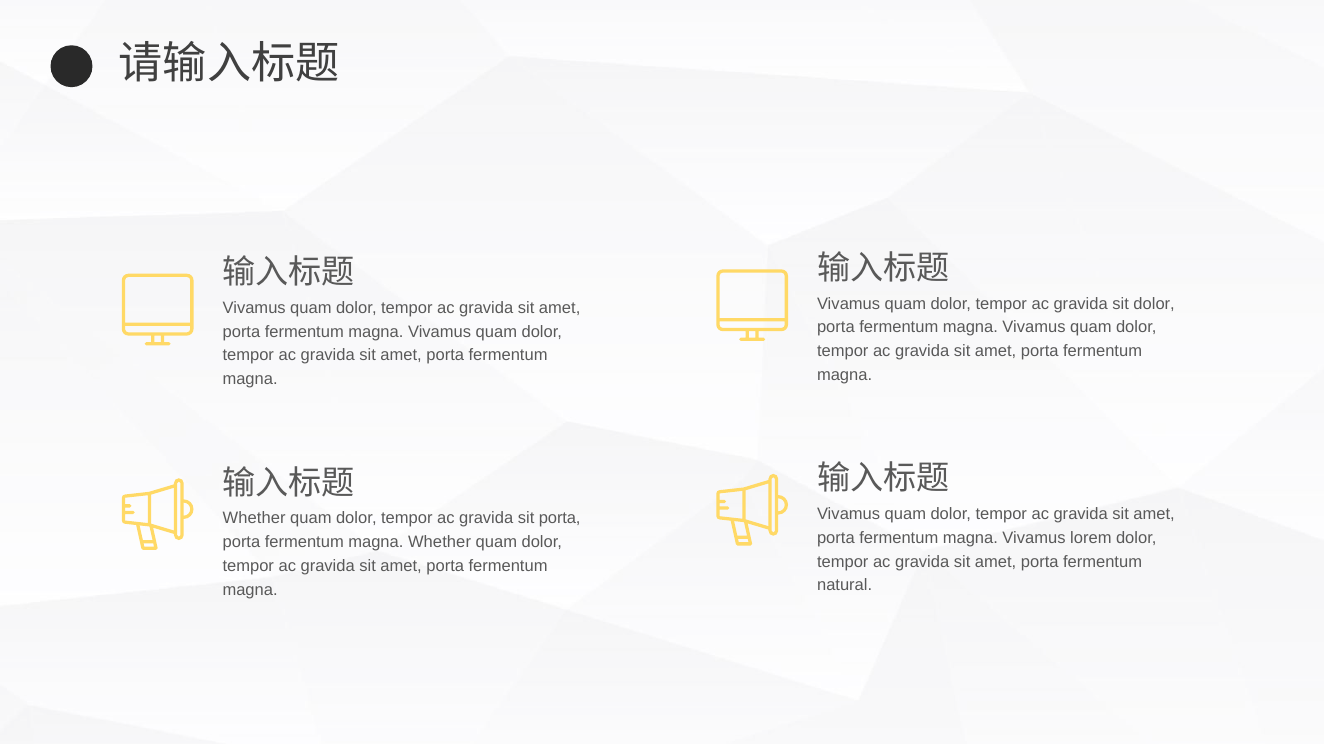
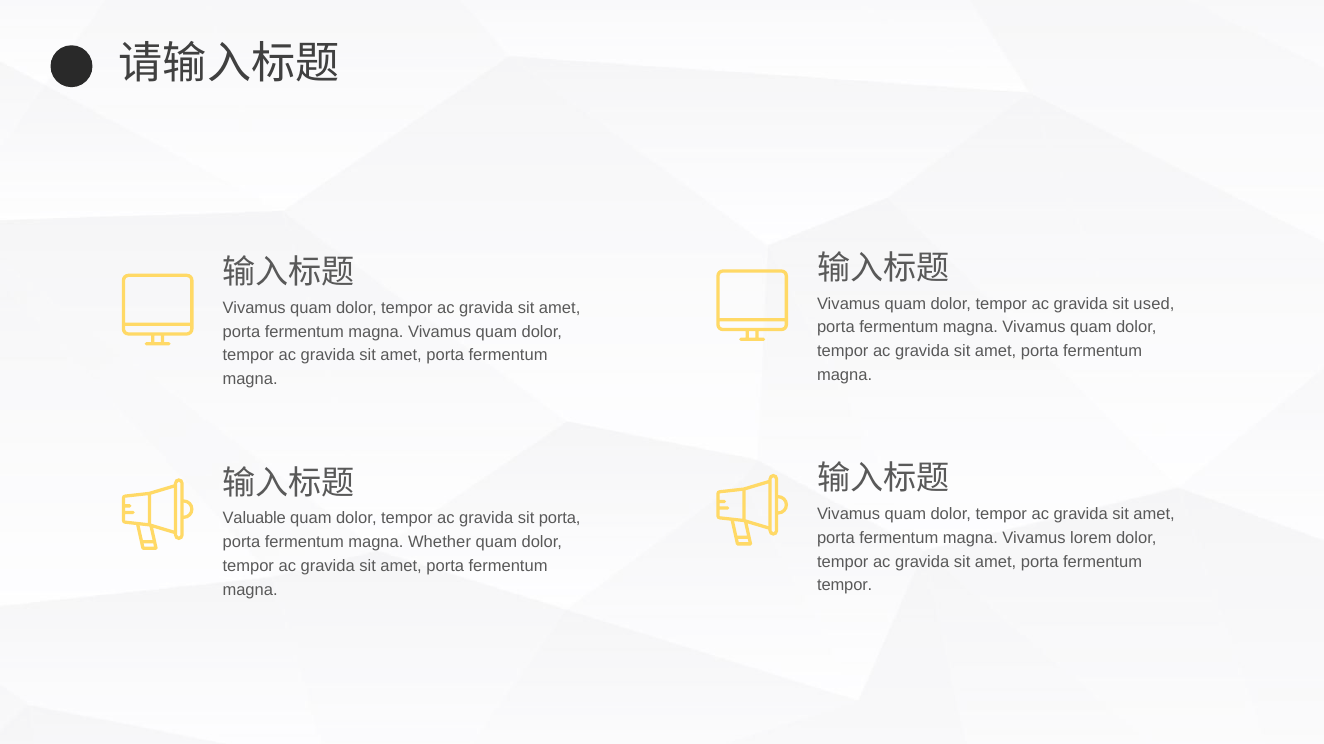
sit dolor: dolor -> used (1154, 304)
Whether: Whether -> Valuable (254, 519)
natural: natural -> tempor (845, 586)
